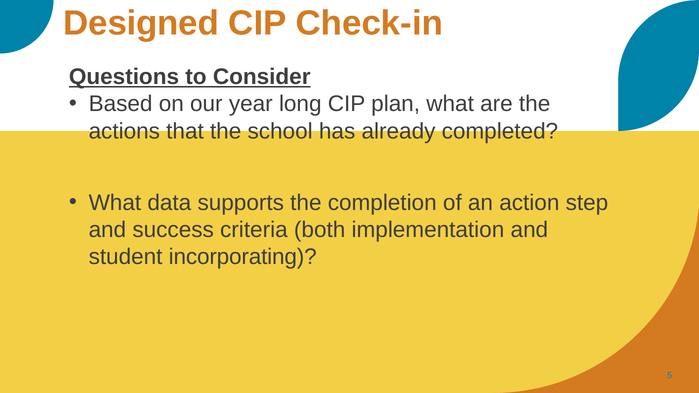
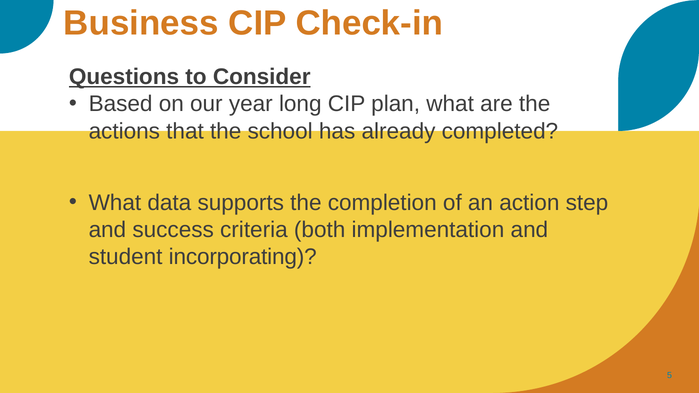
Designed: Designed -> Business (141, 23)
